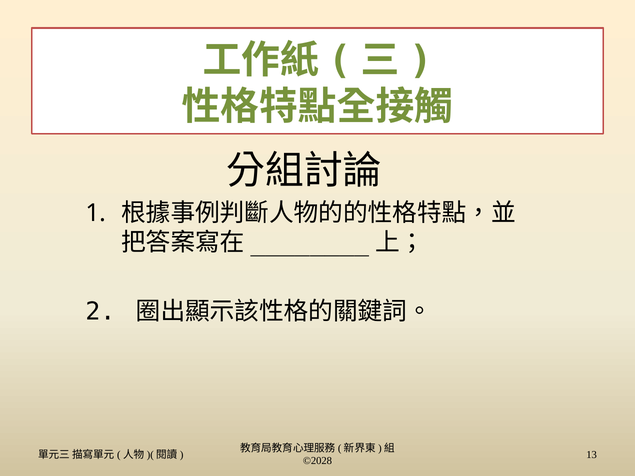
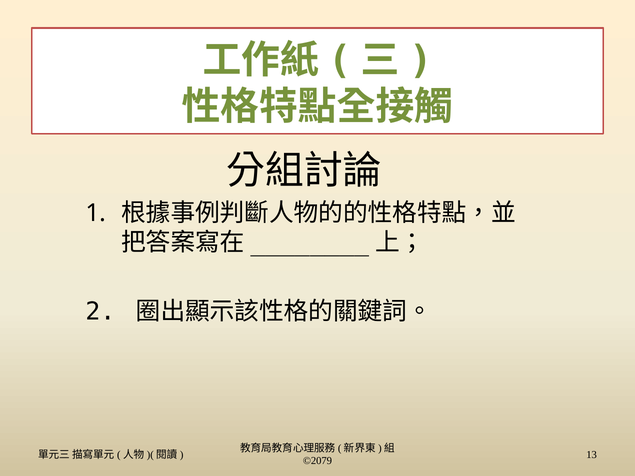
©2028: ©2028 -> ©2079 (317, 461)
